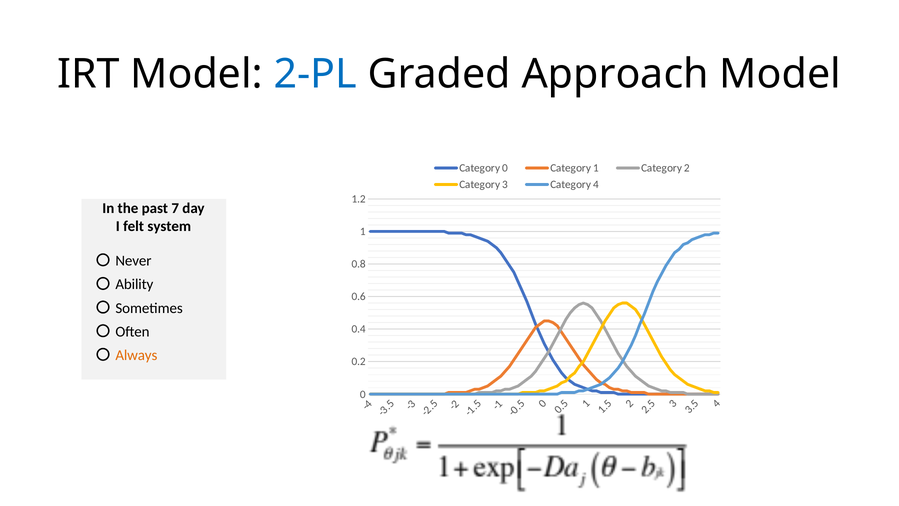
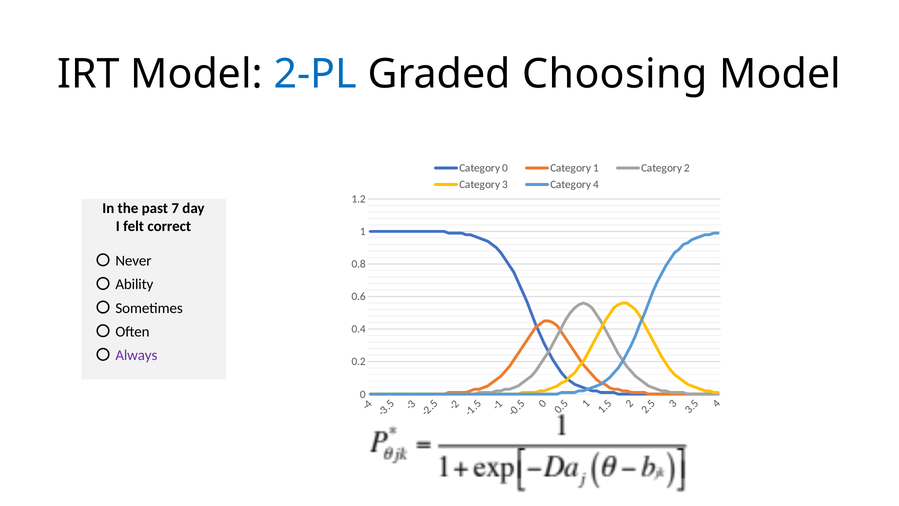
Approach: Approach -> Choosing (615, 74)
system: system -> correct (169, 226)
Always colour: orange -> purple (136, 355)
